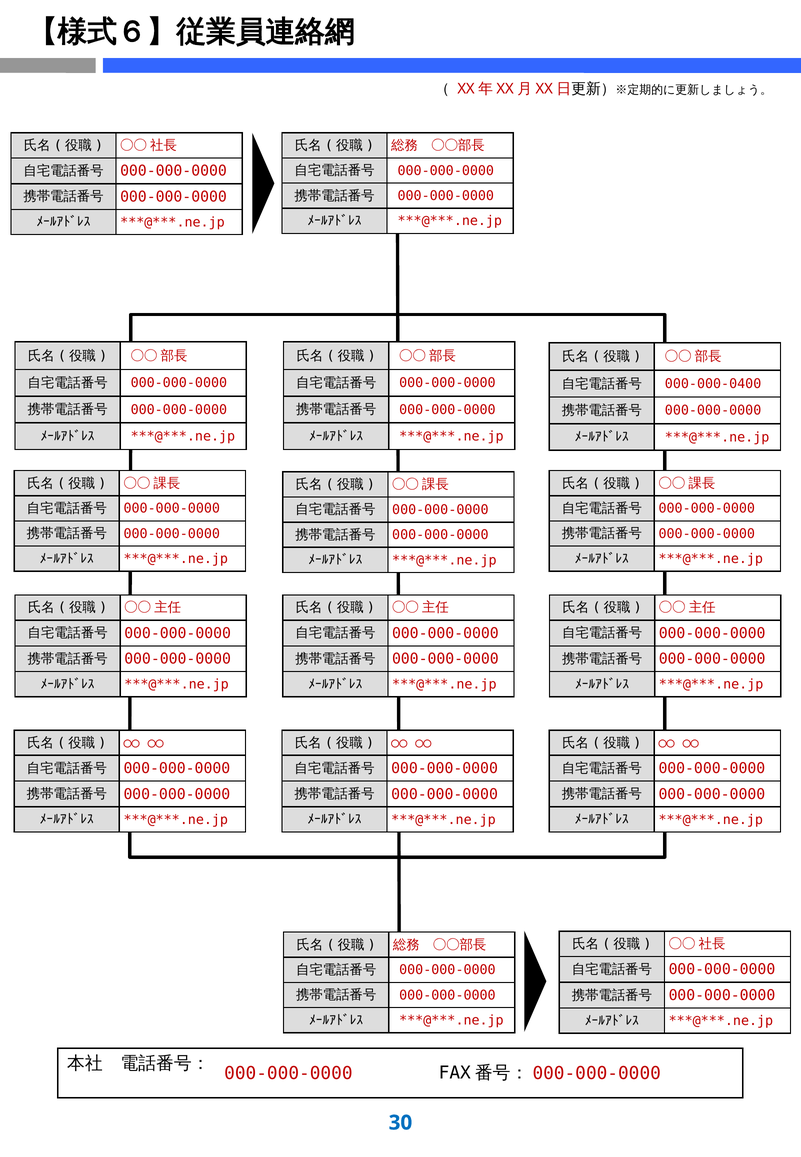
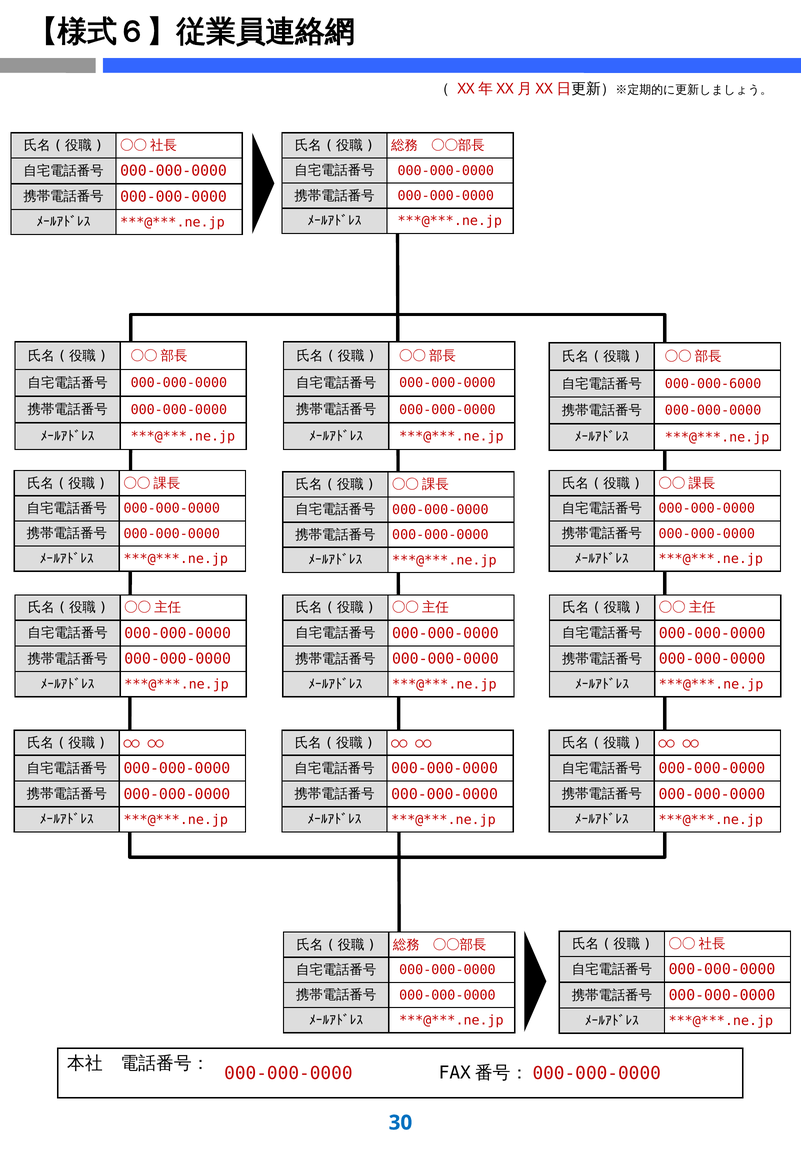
000-000-0400: 000-000-0400 -> 000-000-6000 (713, 384)
